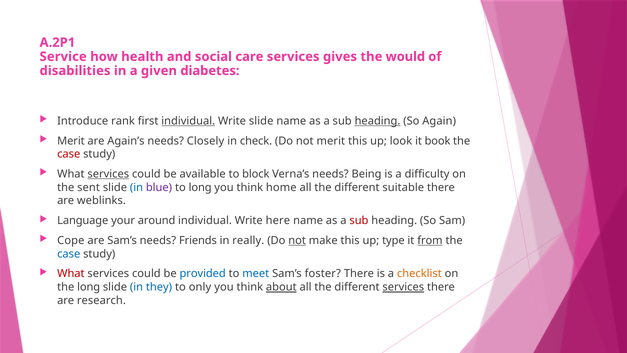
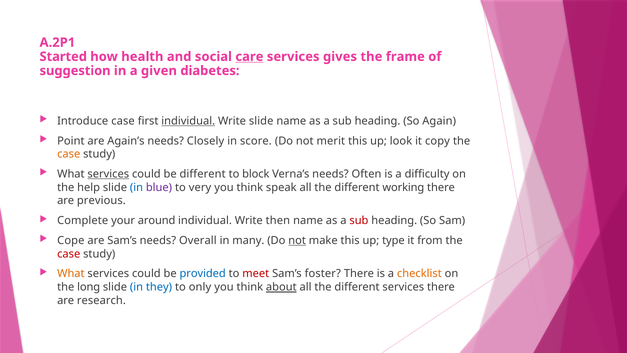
Service: Service -> Started (63, 57)
care underline: none -> present (249, 57)
would: would -> frame (405, 57)
disabilities: disabilities -> suggestion (75, 71)
Introduce rank: rank -> case (123, 121)
heading underline: present -> none (378, 121)
Merit: Merit -> Point (71, 141)
check: check -> score (256, 141)
book: book -> copy (437, 141)
case colour: red -> orange (69, 154)
be available: available -> different (203, 174)
Being: Being -> Often (367, 174)
sent: sent -> help (89, 187)
to long: long -> very (200, 187)
home: home -> speak (281, 187)
suitable: suitable -> working (403, 187)
weblinks: weblinks -> previous (101, 201)
Language: Language -> Complete (83, 220)
here: here -> then (278, 220)
Friends: Friends -> Overall (198, 240)
really: really -> many (248, 240)
from underline: present -> none (430, 240)
case colour: blue -> red (69, 254)
What colour: red -> orange (71, 274)
meet colour: blue -> red (256, 274)
services underline: present -> none (403, 287)
